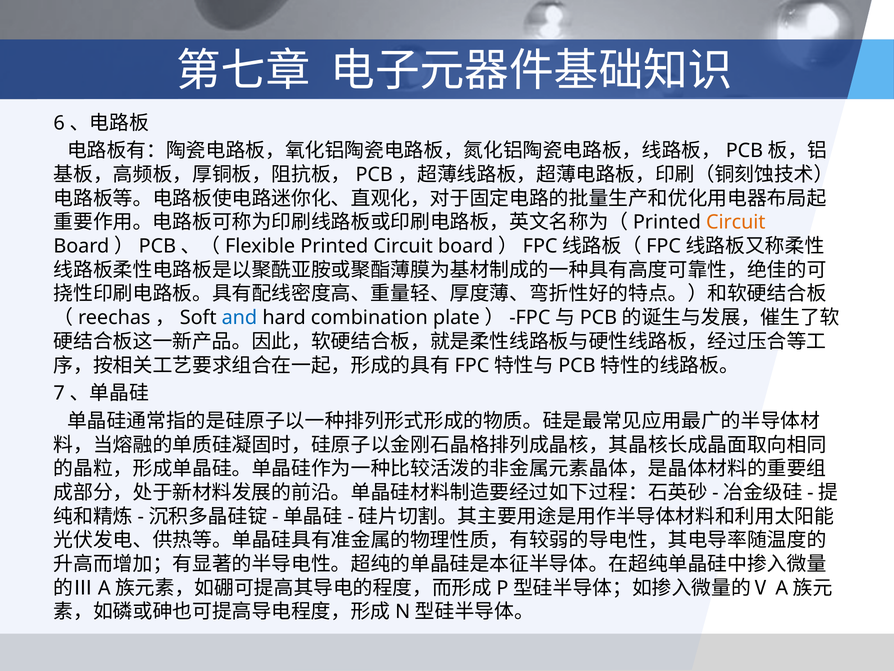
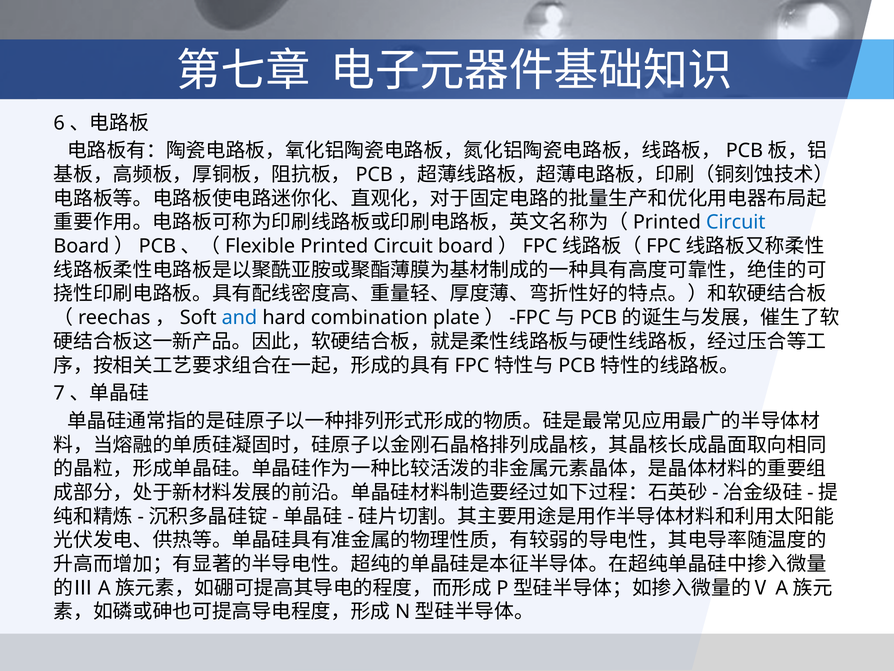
Circuit colour: orange -> blue (736, 222)
